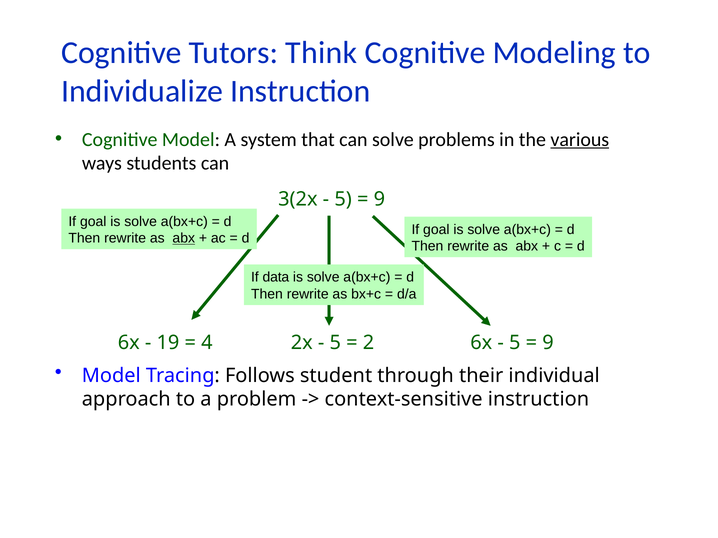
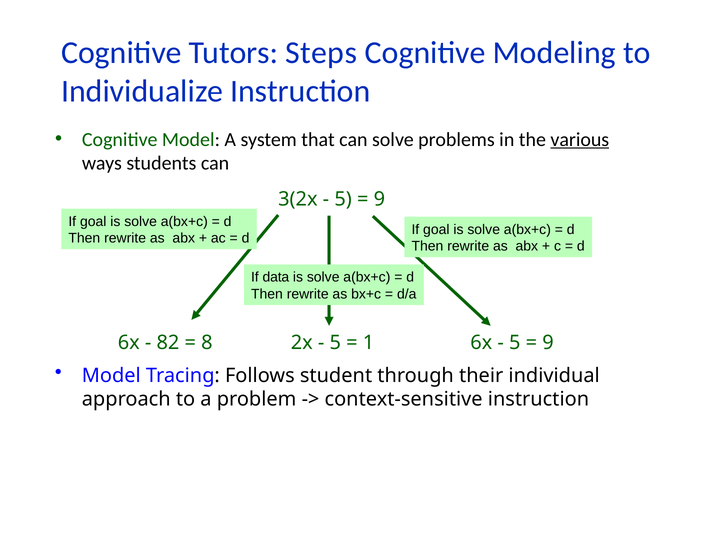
Think: Think -> Steps (321, 53)
abx underline: present -> none (184, 239)
19: 19 -> 82 (168, 343)
4: 4 -> 8 (207, 343)
2: 2 -> 1 (368, 343)
